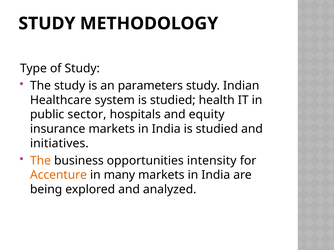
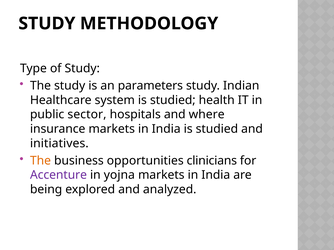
equity: equity -> where (207, 115)
intensity: intensity -> clinicians (212, 161)
Accenture colour: orange -> purple (58, 175)
many: many -> yojna (119, 175)
